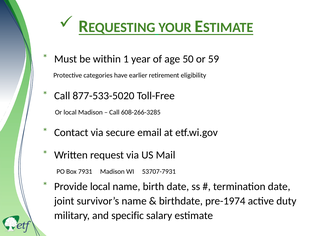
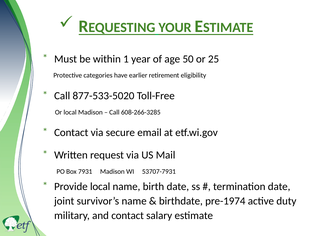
59: 59 -> 25 (214, 59)
and specific: specific -> contact (128, 215)
